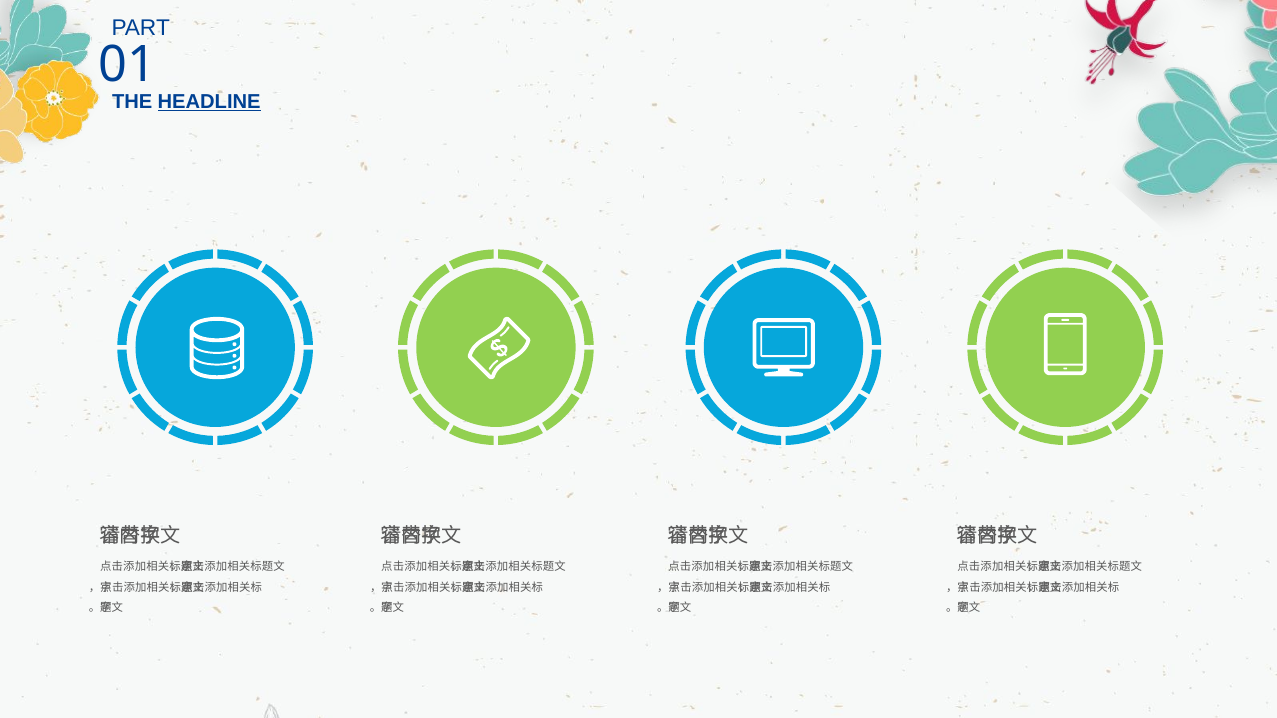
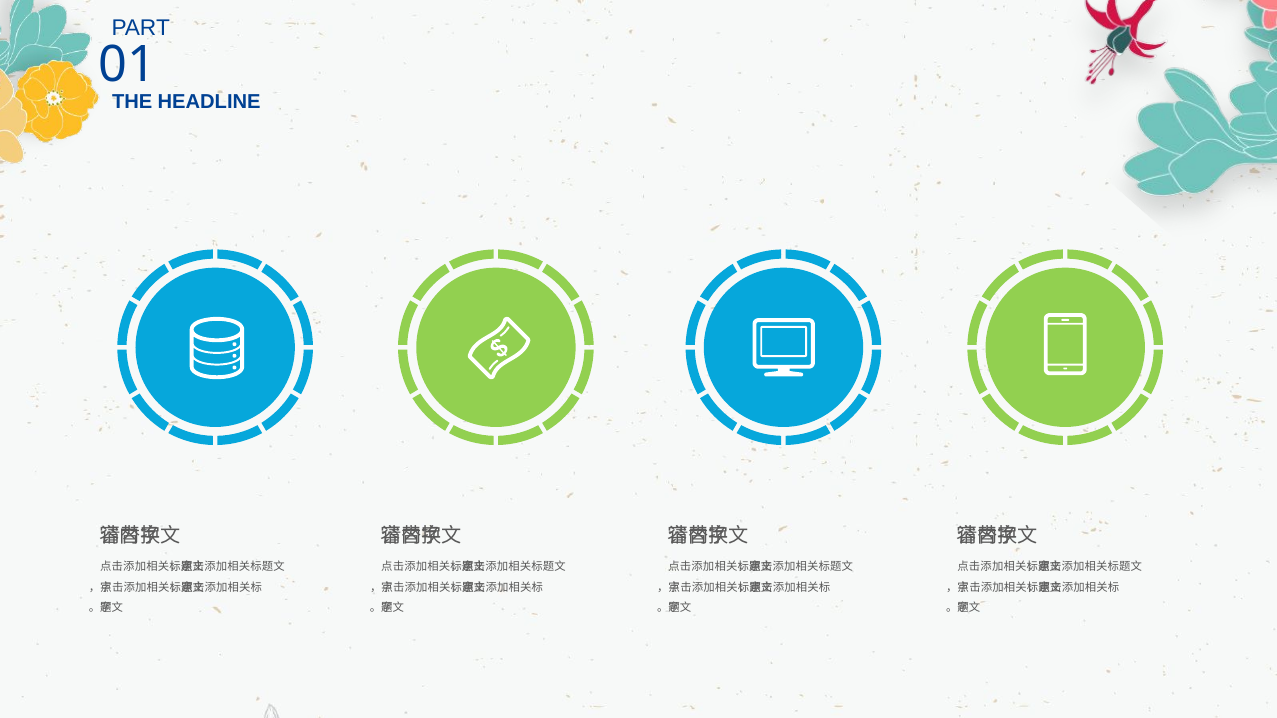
HEADLINE underline: present -> none (209, 102)
